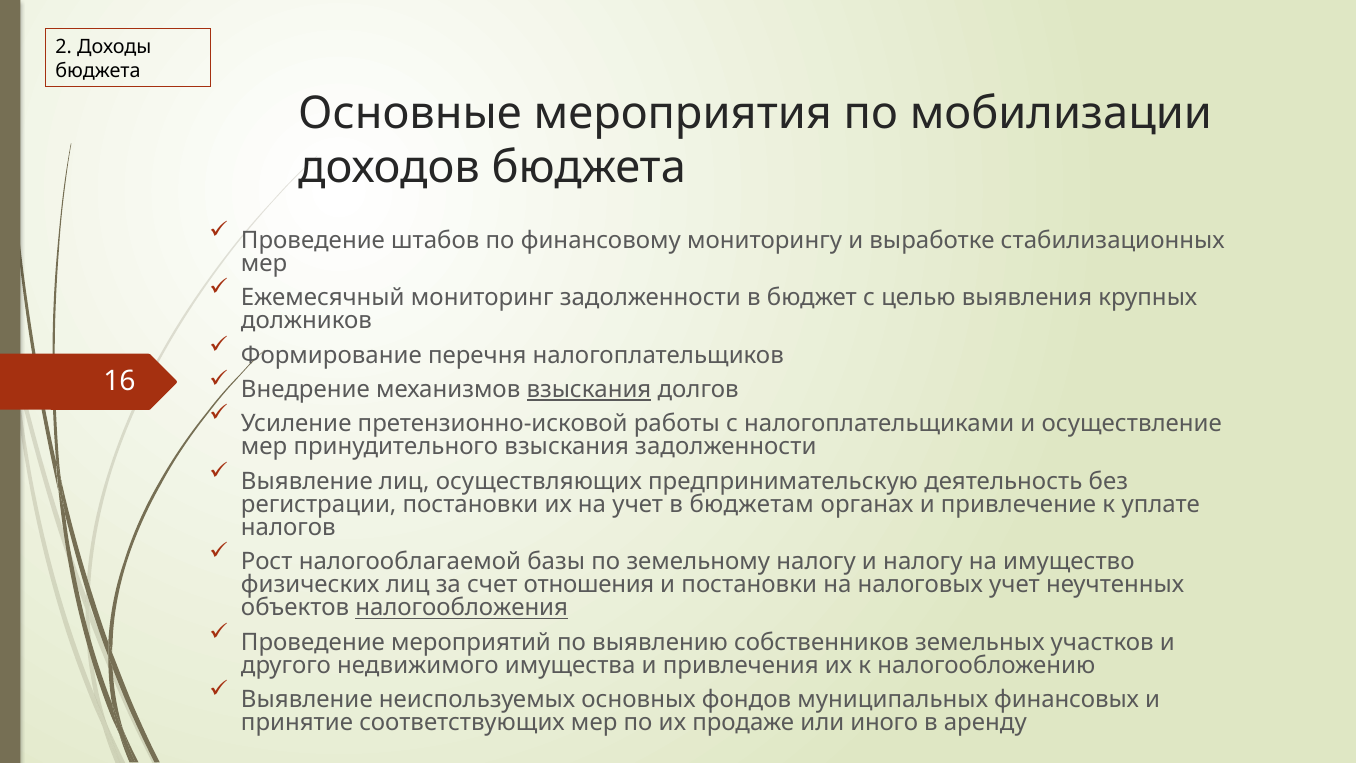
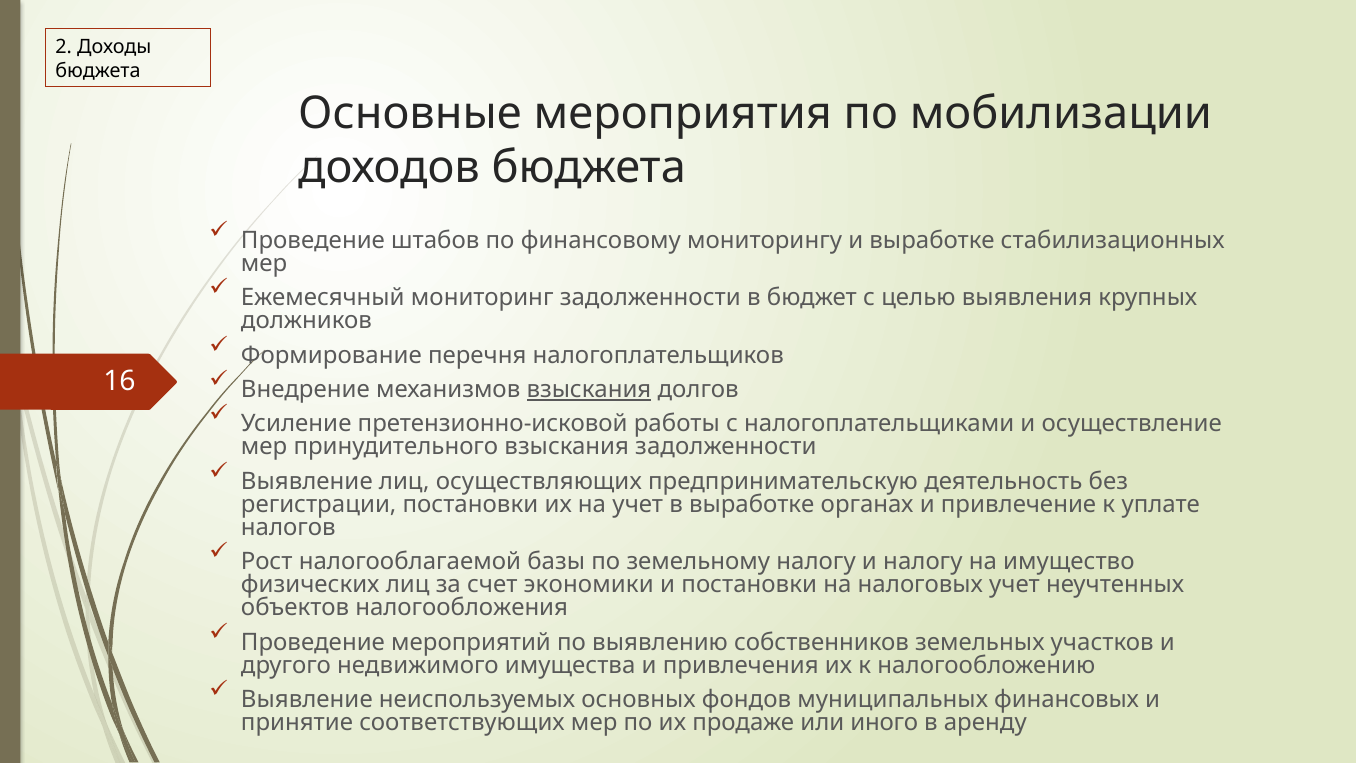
в бюджетам: бюджетам -> выработке (752, 504)
отношения: отношения -> экономики (589, 585)
налогообложения underline: present -> none (462, 608)
